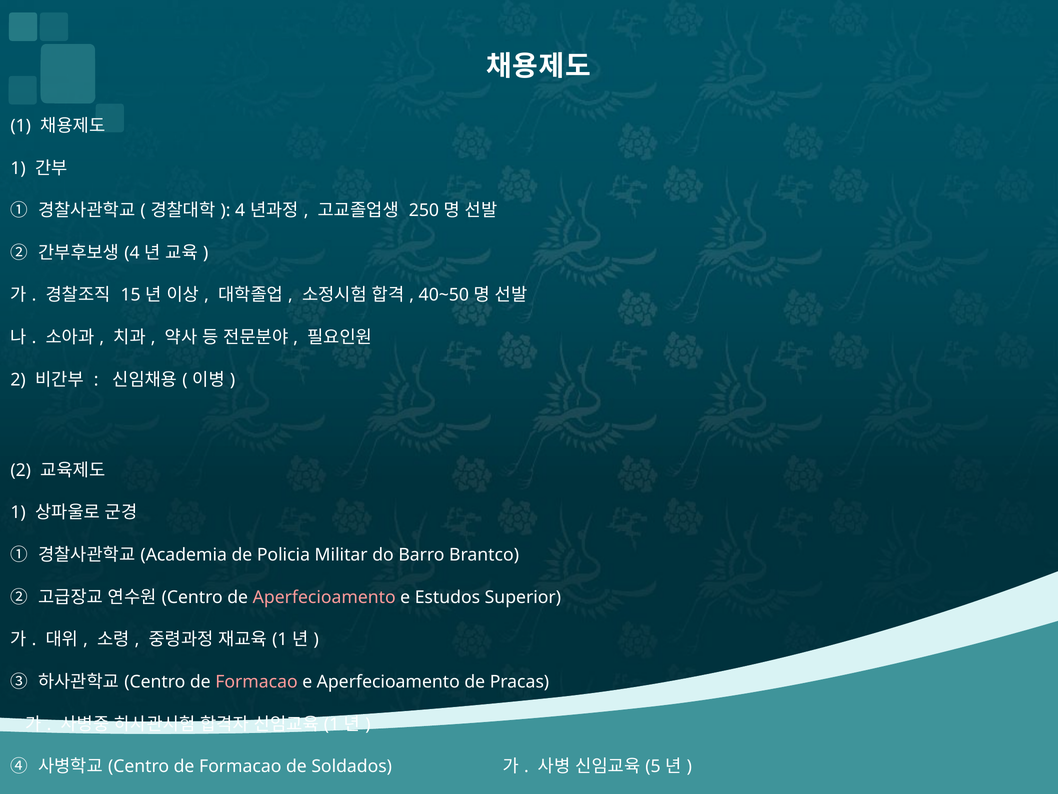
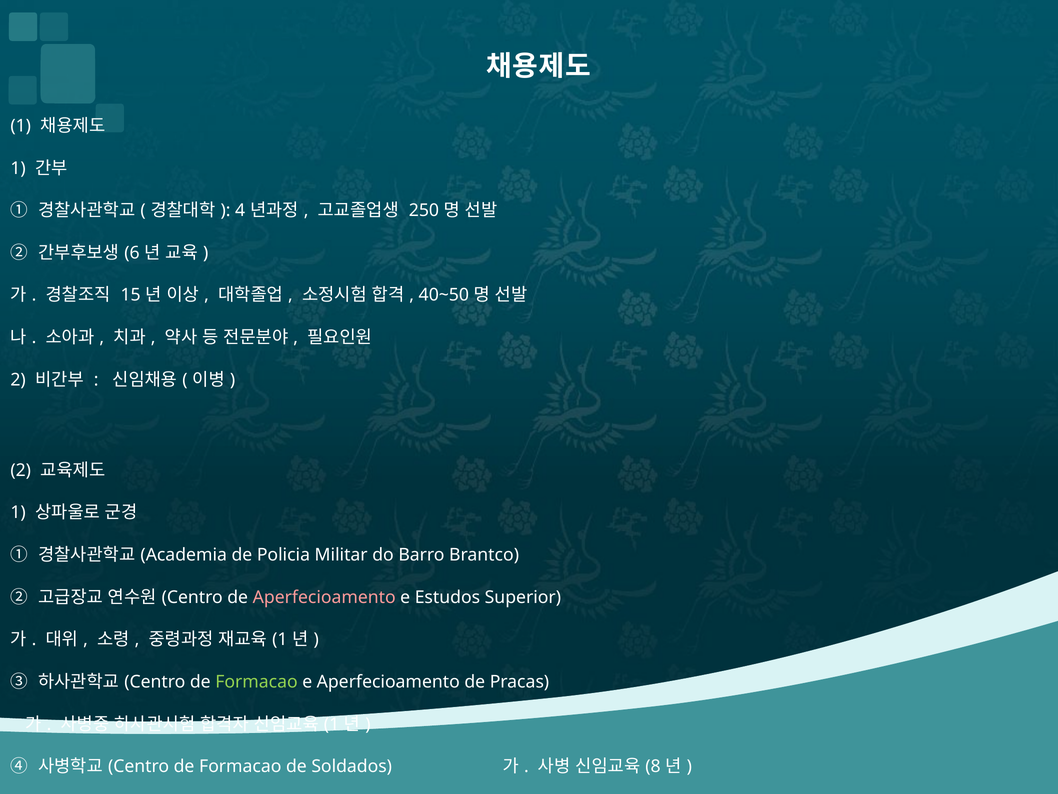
4: 4 -> 6 (132, 253)
Formacao colour: pink -> light green (256, 681)
5: 5 -> 8 (653, 766)
